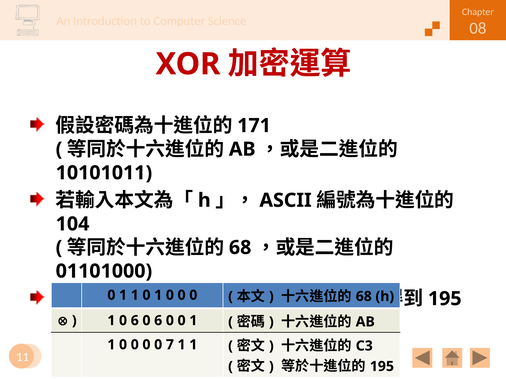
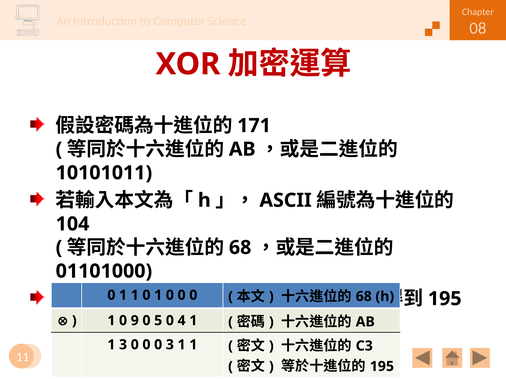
1 0 6: 6 -> 9 (135, 321)
6: 6 -> 5 (158, 321)
0: 0 -> 4 (182, 321)
0: 0 -> 3 (123, 345)
0 7: 7 -> 3 (170, 345)
